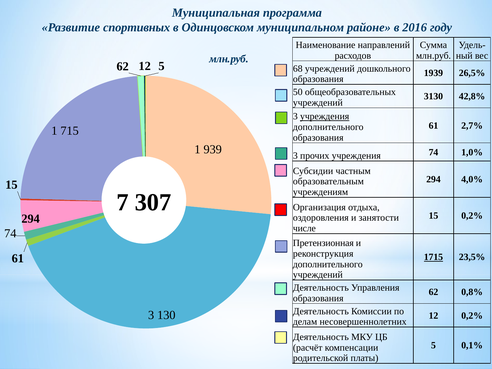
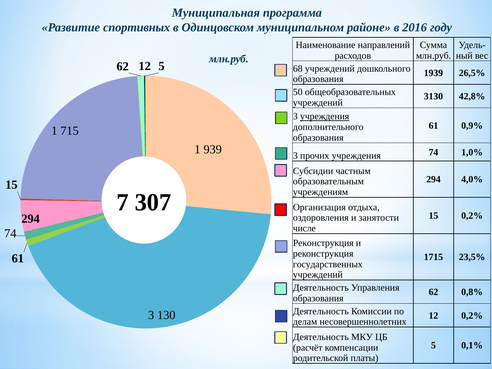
2,7%: 2,7% -> 0,9% (472, 126)
Претензионная: Претензионная -> Реконструкция (323, 243)
1715 underline: present -> none (433, 257)
дополнительного: дополнительного -> государственных (328, 264)
